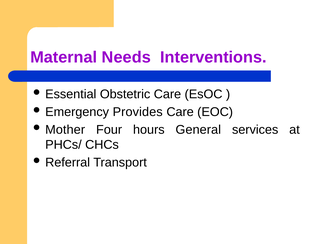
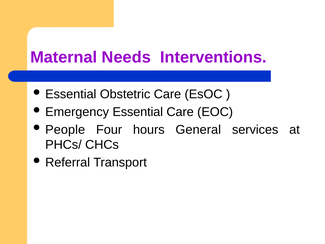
Emergency Provides: Provides -> Essential (138, 112)
Mother: Mother -> People (65, 129)
